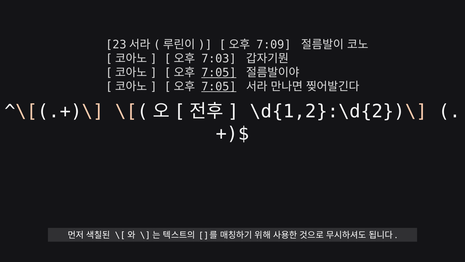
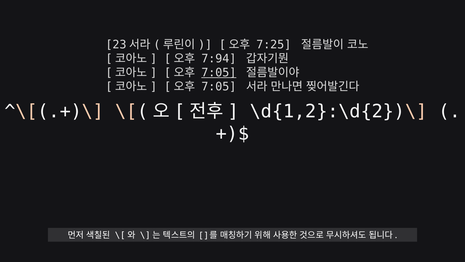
7:09: 7:09 -> 7:25 (274, 45)
7:03: 7:03 -> 7:94 (219, 59)
7:05 underline: present -> none (219, 87)
